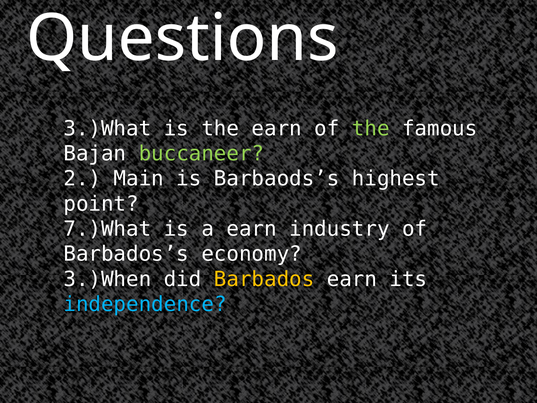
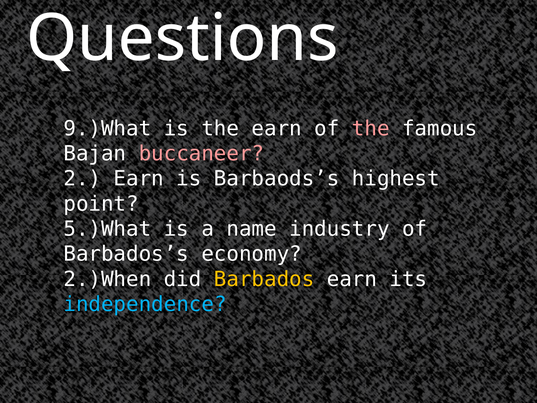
3.)What: 3.)What -> 9.)What (107, 128)
the colour: light green -> pink (371, 128)
buccaneer colour: light green -> pink (201, 154)
2 Main: Main -> Earn (139, 179)
7.)What: 7.)What -> 5.)What (107, 229)
a earn: earn -> name (252, 229)
3.)When: 3.)When -> 2.)When (107, 279)
